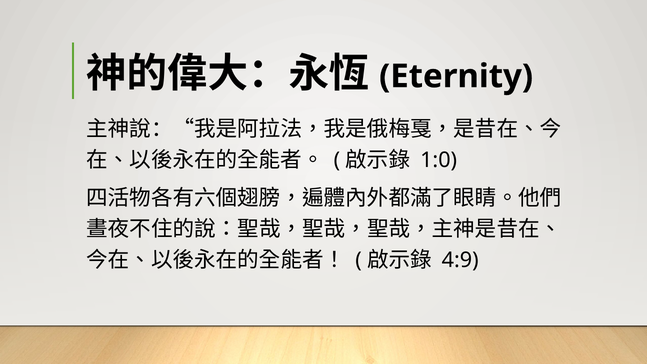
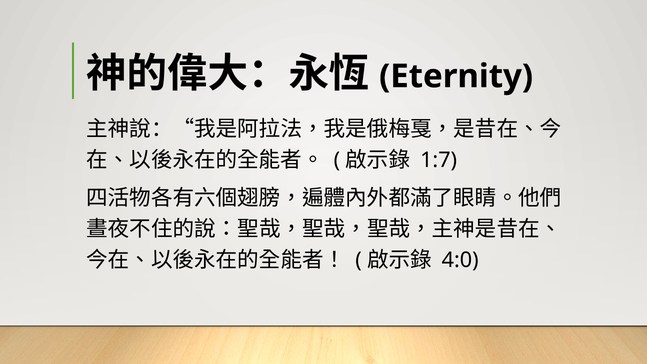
1:0: 1:0 -> 1:7 (439, 160)
4:9: 4:9 -> 4:0 (460, 260)
